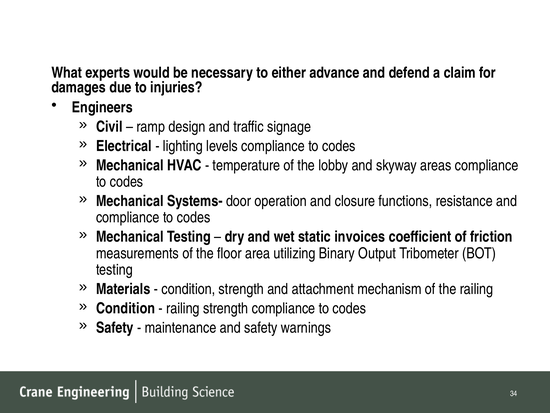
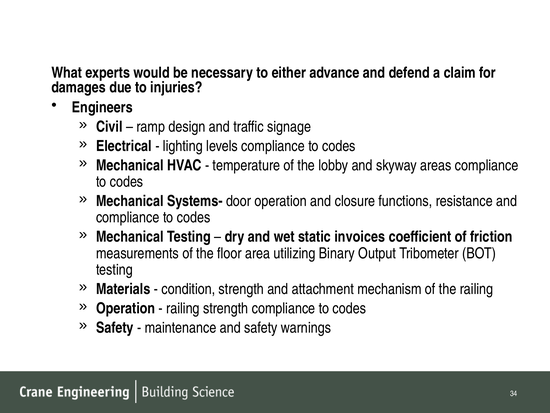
Condition: Condition -> Operation (126, 308)
